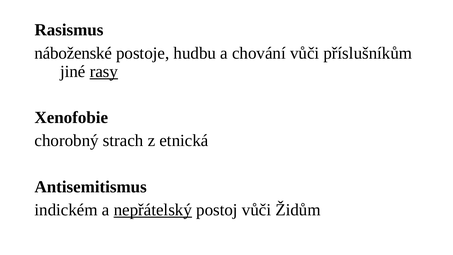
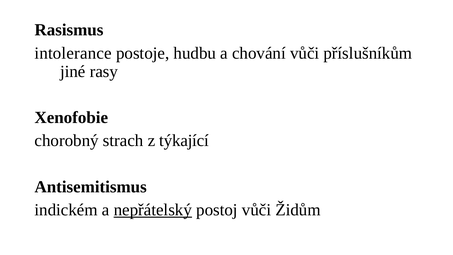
náboženské: náboženské -> intolerance (73, 53)
rasy underline: present -> none (104, 71)
etnická: etnická -> týkající (184, 141)
